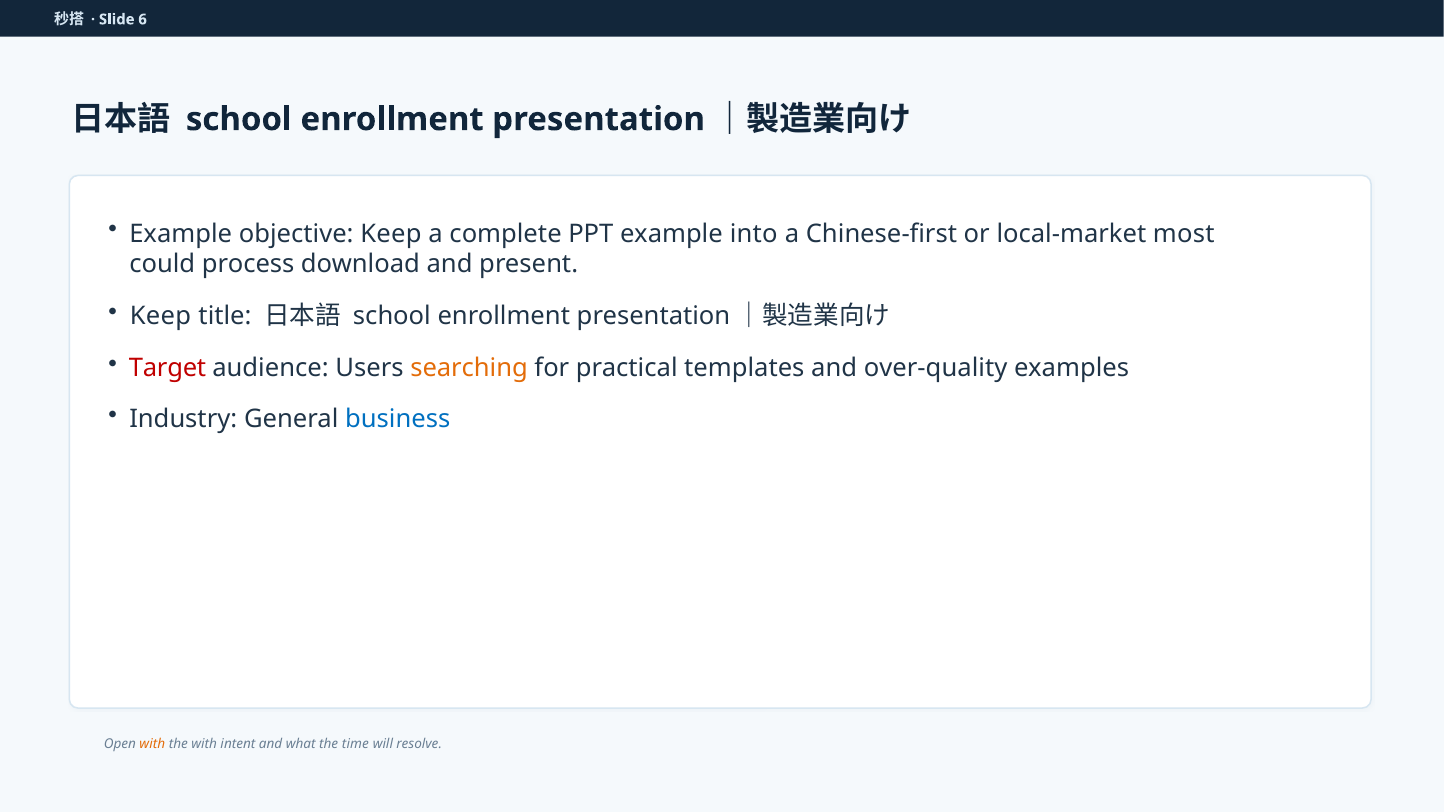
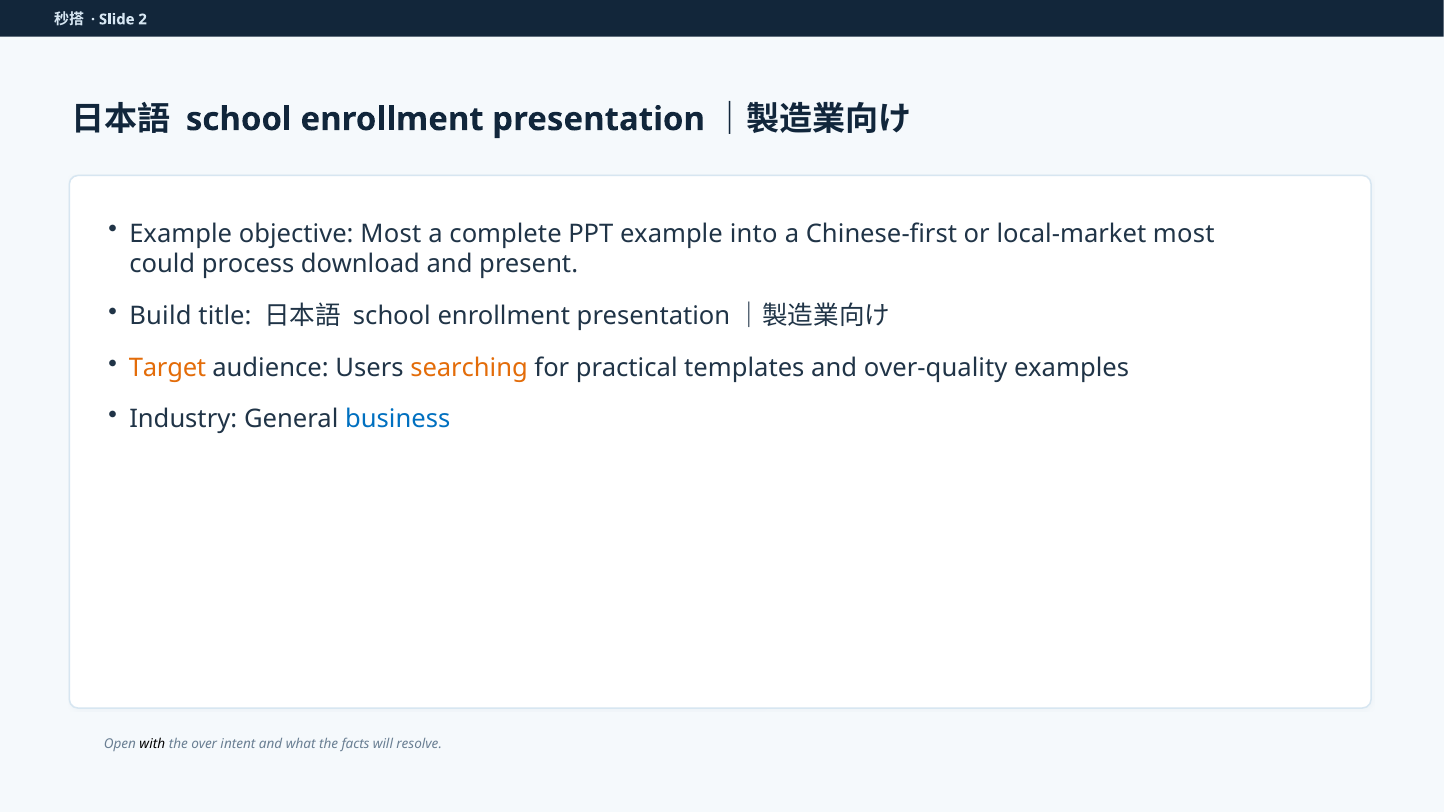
6: 6 -> 2 (143, 19)
objective Keep: Keep -> Most (391, 234)
Keep: Keep -> Build (160, 316)
Target colour: red -> orange (168, 368)
with colour: orange -> black (152, 744)
the with: with -> over (204, 744)
time: time -> facts (356, 744)
